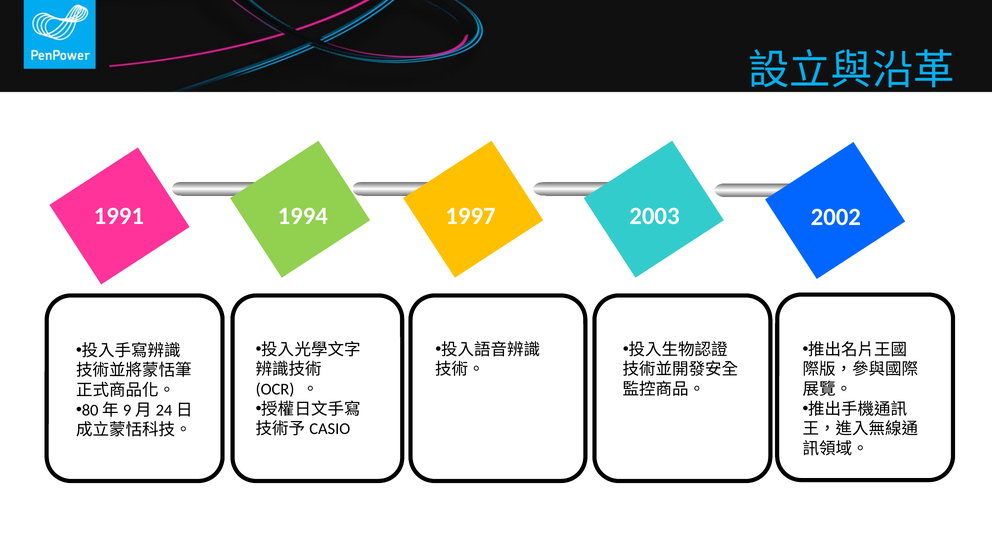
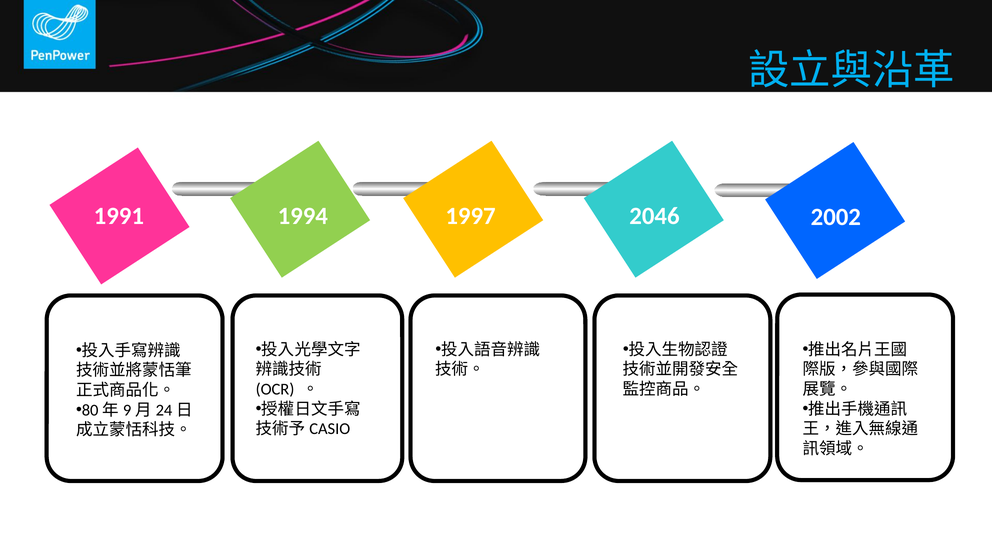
2003: 2003 -> 2046 (654, 216)
